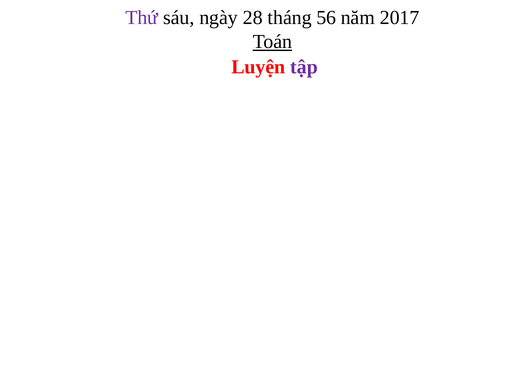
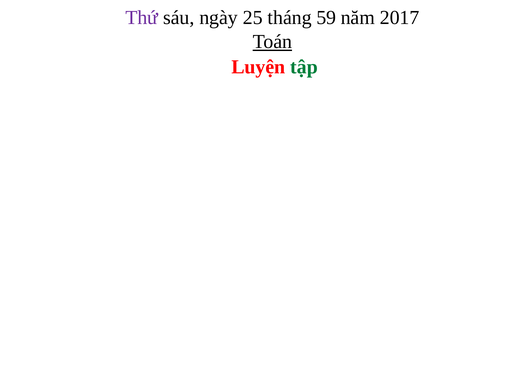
28: 28 -> 25 (253, 18)
56: 56 -> 59 (326, 18)
tập colour: purple -> green (304, 67)
